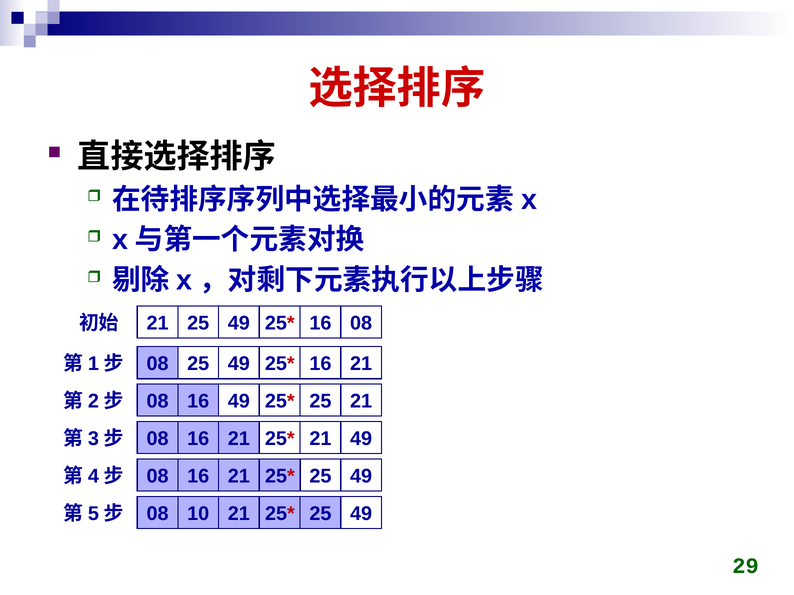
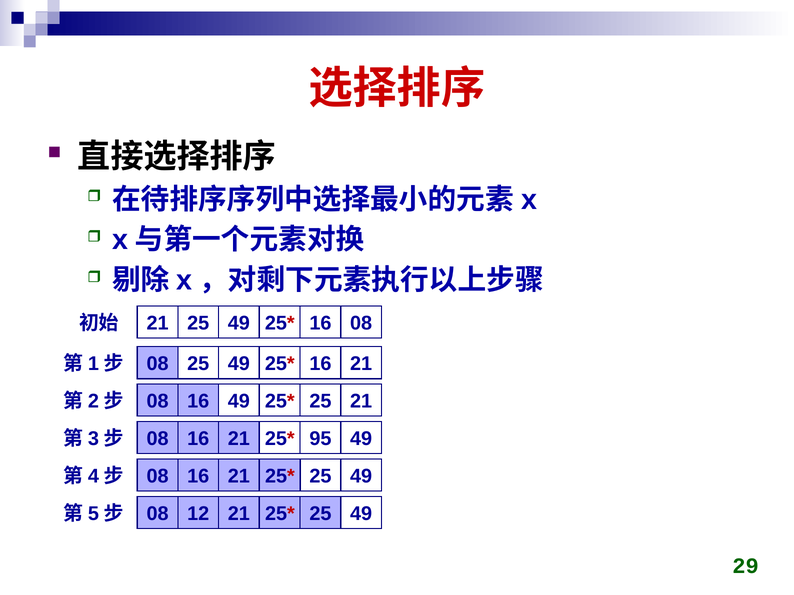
21: 21 -> 95 (320, 439)
10: 10 -> 12 (198, 514)
